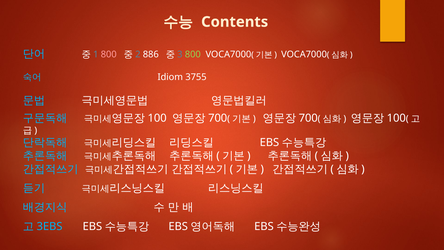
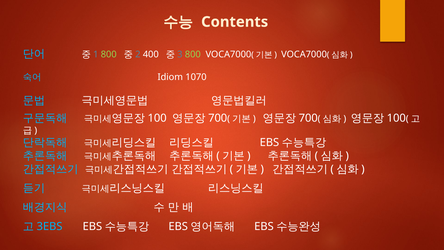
800 colour: pink -> light green (109, 54)
886: 886 -> 400 (151, 54)
3755: 3755 -> 1070 (196, 77)
